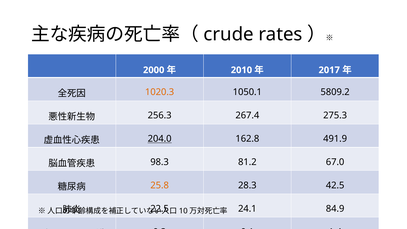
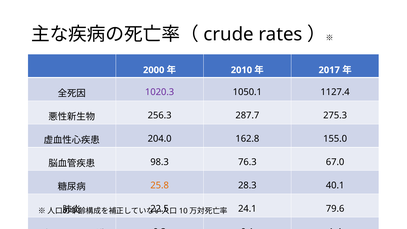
1020.3 colour: orange -> purple (160, 92)
5809.2: 5809.2 -> 1127.4 (335, 92)
267.4: 267.4 -> 287.7 (247, 115)
204.0 underline: present -> none (160, 139)
491.9: 491.9 -> 155.0 (335, 139)
81.2: 81.2 -> 76.3 (247, 162)
42.5: 42.5 -> 40.1 (335, 185)
84.9: 84.9 -> 79.6 (335, 209)
